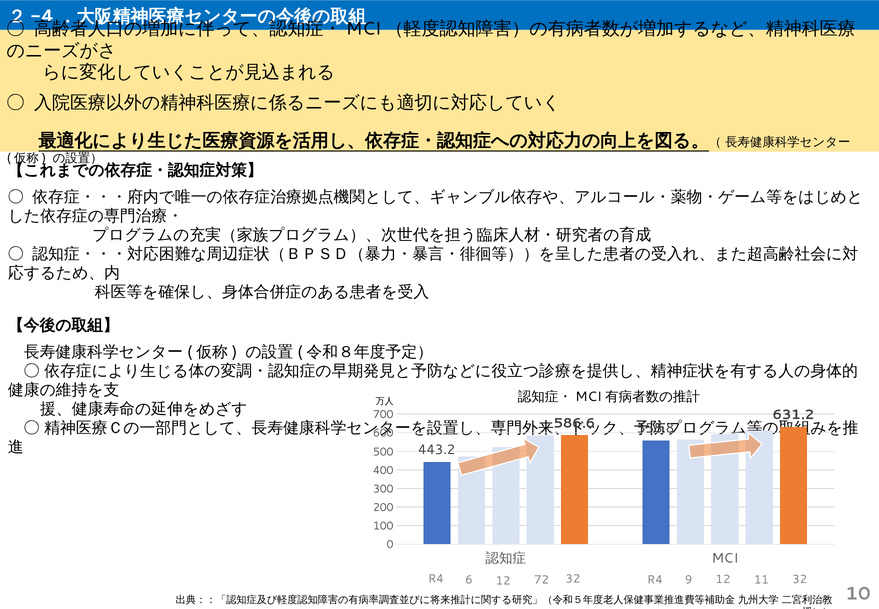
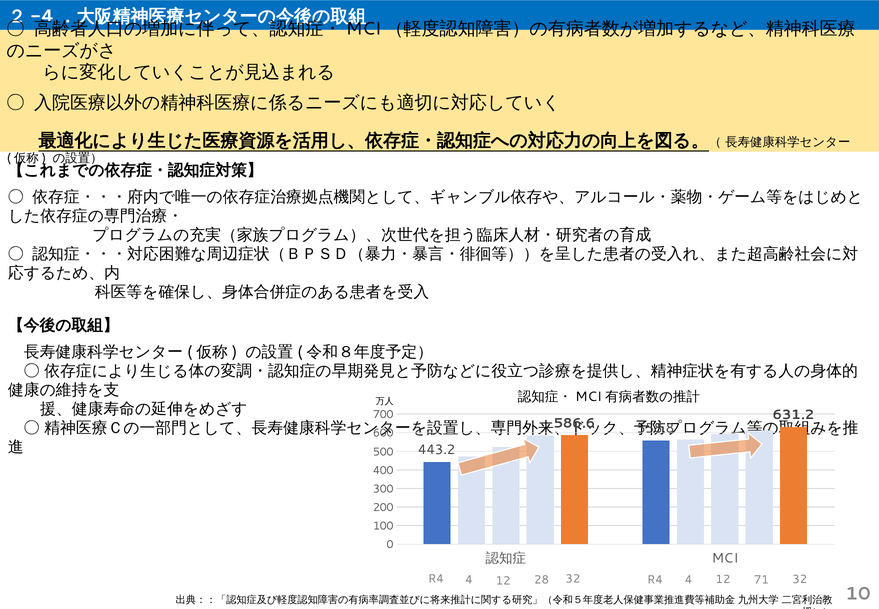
6: 6 -> 4 (469, 580)
72: 72 -> 28 (542, 580)
32 R4 9: 9 -> 4 (689, 580)
11: 11 -> 71 (761, 580)
